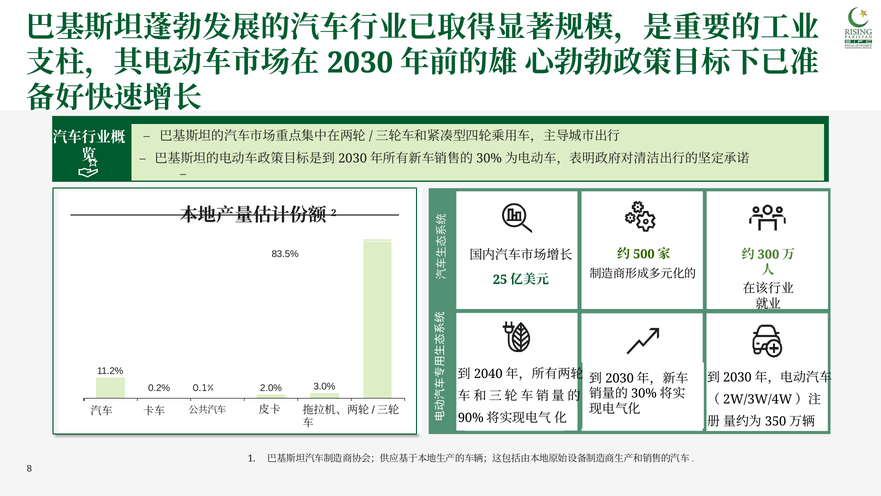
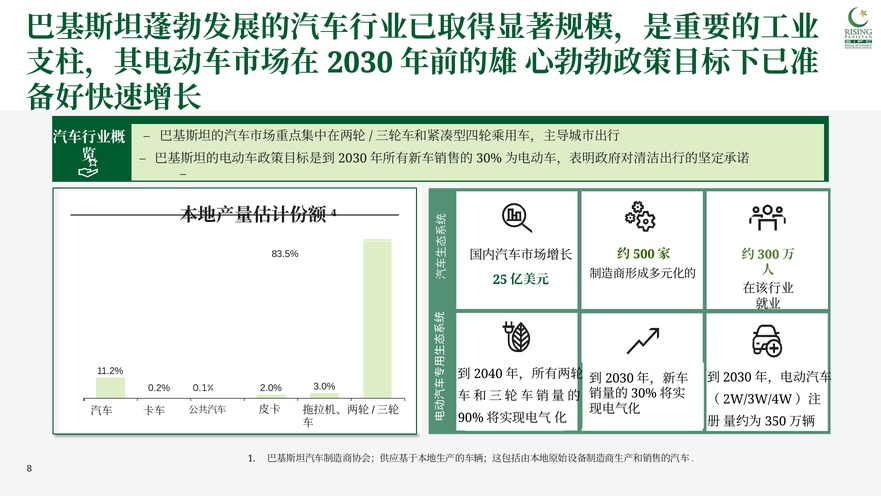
2: 2 -> 4 (334, 213)
